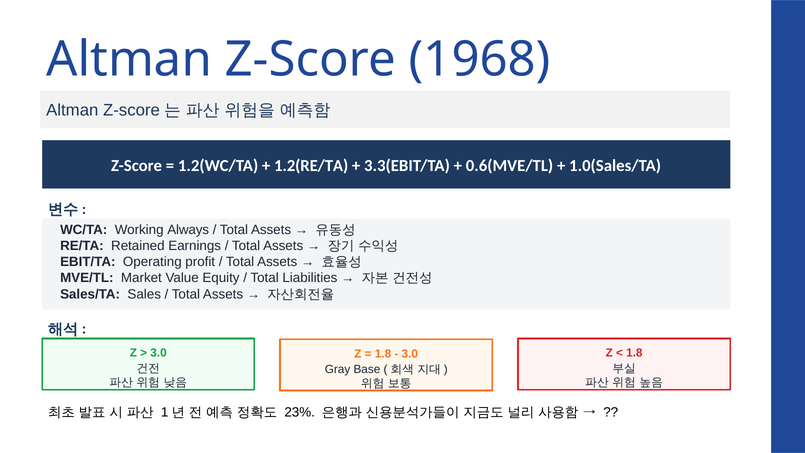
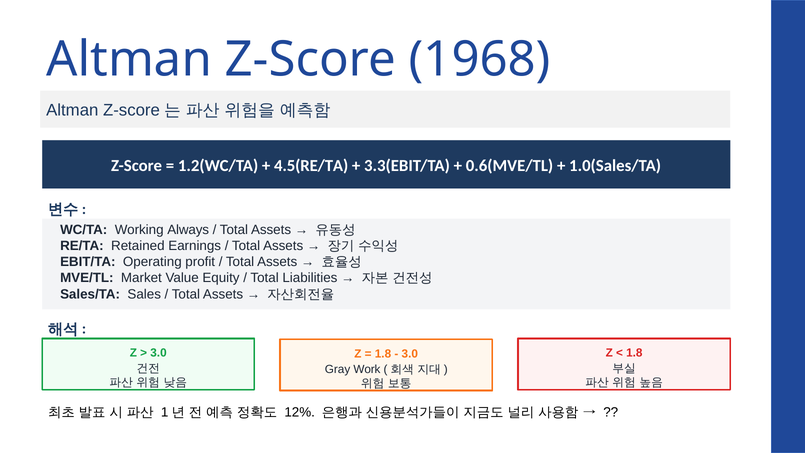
1.2(RE/TA: 1.2(RE/TA -> 4.5(RE/TA (311, 165)
Base: Base -> Work (367, 369)
23%: 23% -> 12% (300, 412)
